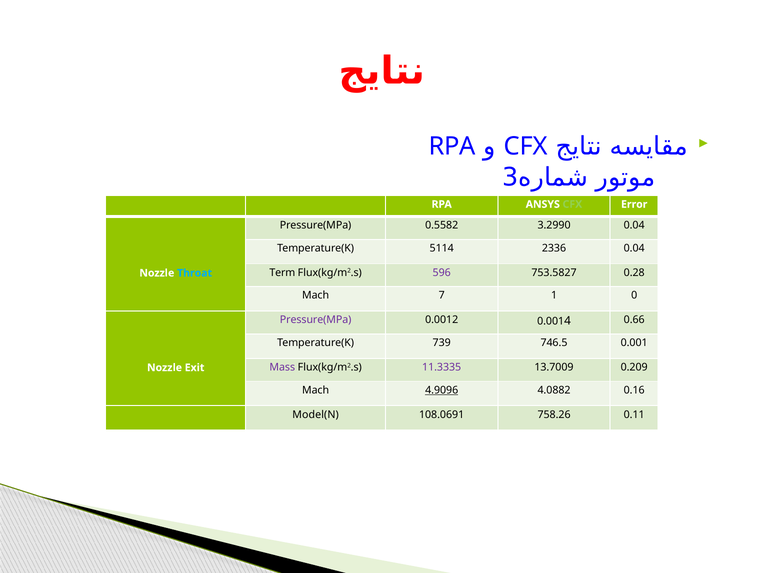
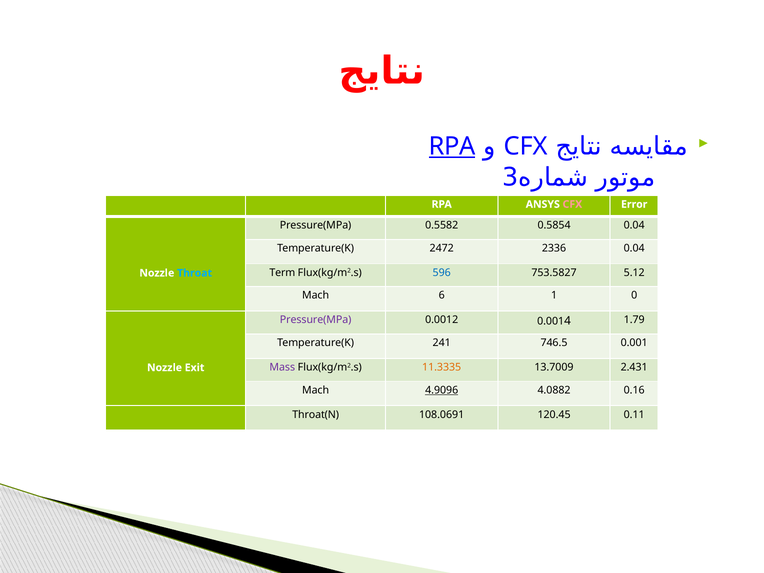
RPA underline: none -> present (452, 146)
CFX colour: light green -> pink (572, 204)
3.2990: 3.2990 -> 0.5854 (554, 225)
5114: 5114 -> 2472 (442, 248)
596 colour: purple -> blue (442, 273)
0.28: 0.28 -> 5.12 (634, 273)
7: 7 -> 6 (442, 295)
0.66: 0.66 -> 1.79 (634, 320)
739: 739 -> 241 (442, 343)
11.3335 colour: purple -> orange (442, 367)
0.209: 0.209 -> 2.431 (634, 367)
Model(N: Model(N -> Throat(N (316, 415)
758.26: 758.26 -> 120.45 (554, 415)
